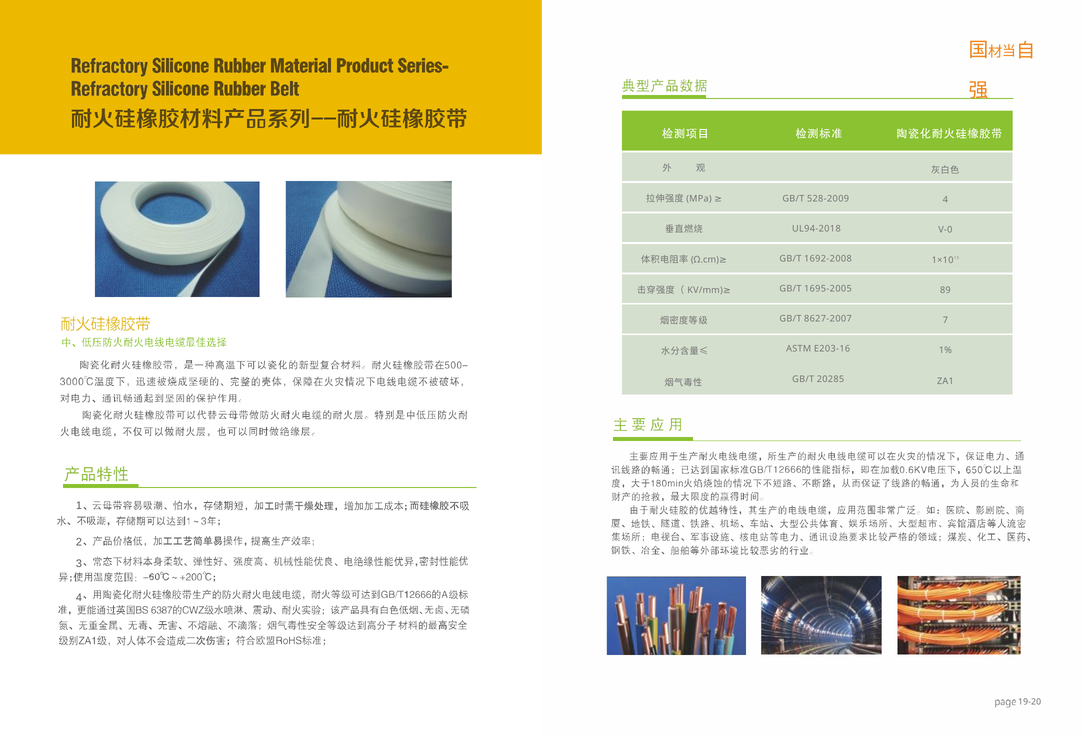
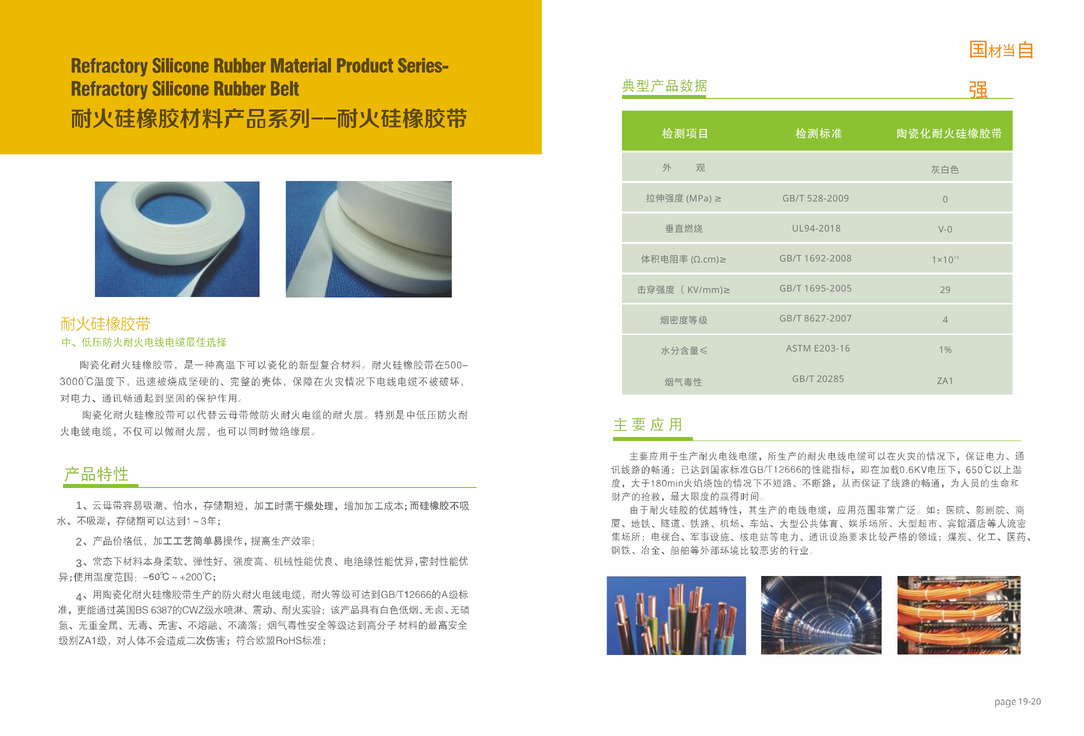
528-2009 4: 4 -> 0 (945, 199)
89: 89 -> 29 (945, 290)
8627-2007 7: 7 -> 4 (945, 320)
